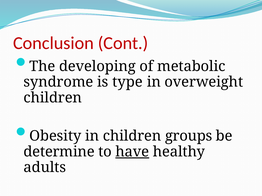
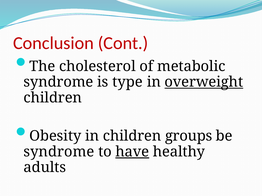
developing: developing -> cholesterol (97, 66)
overweight underline: none -> present (204, 82)
determine: determine -> syndrome (59, 152)
